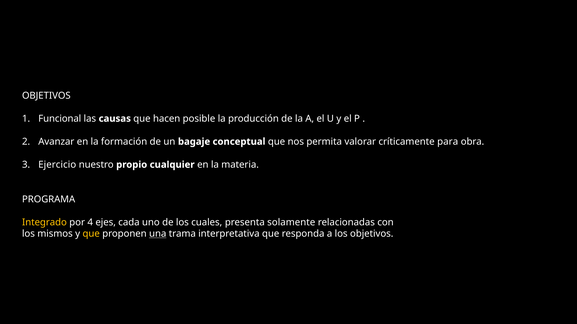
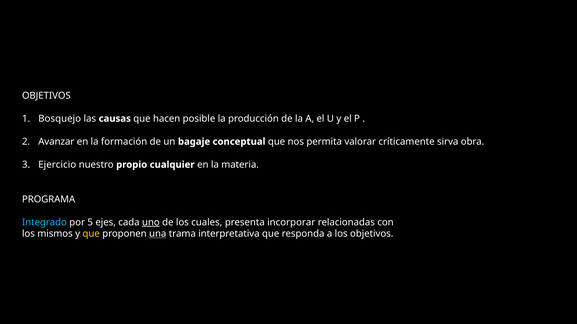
Funcional: Funcional -> Bosquejo (60, 119)
para: para -> sirva (448, 142)
Integrado colour: yellow -> light blue (44, 223)
4: 4 -> 5 (90, 223)
uno underline: none -> present (151, 223)
solamente: solamente -> incorporar (291, 223)
